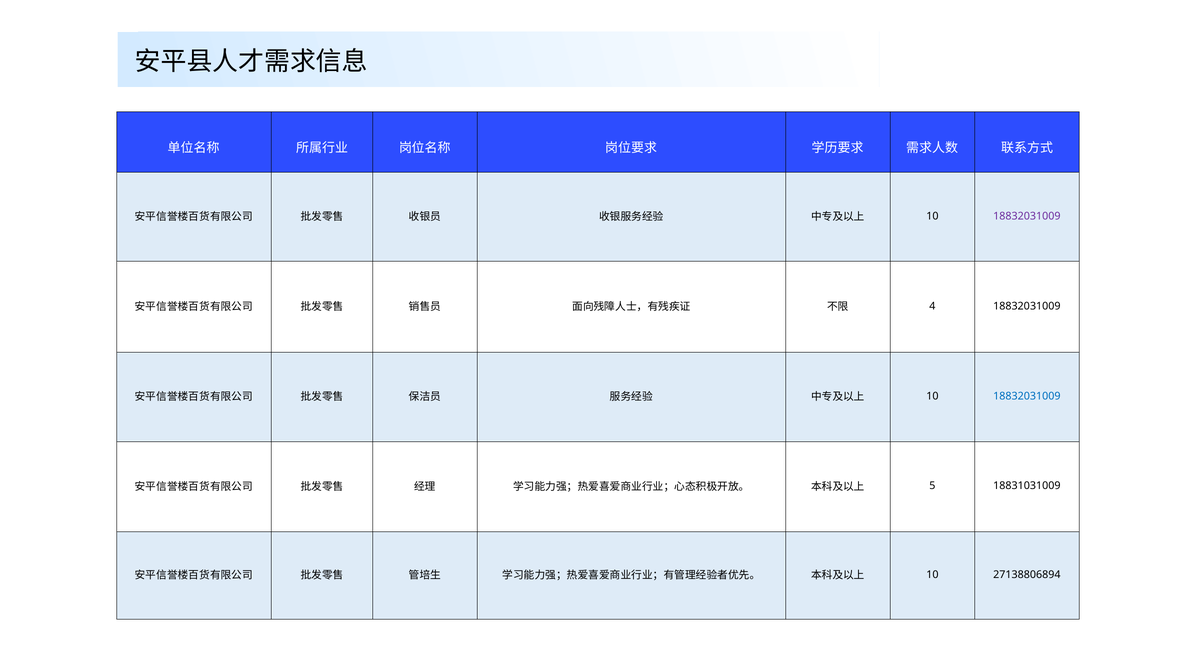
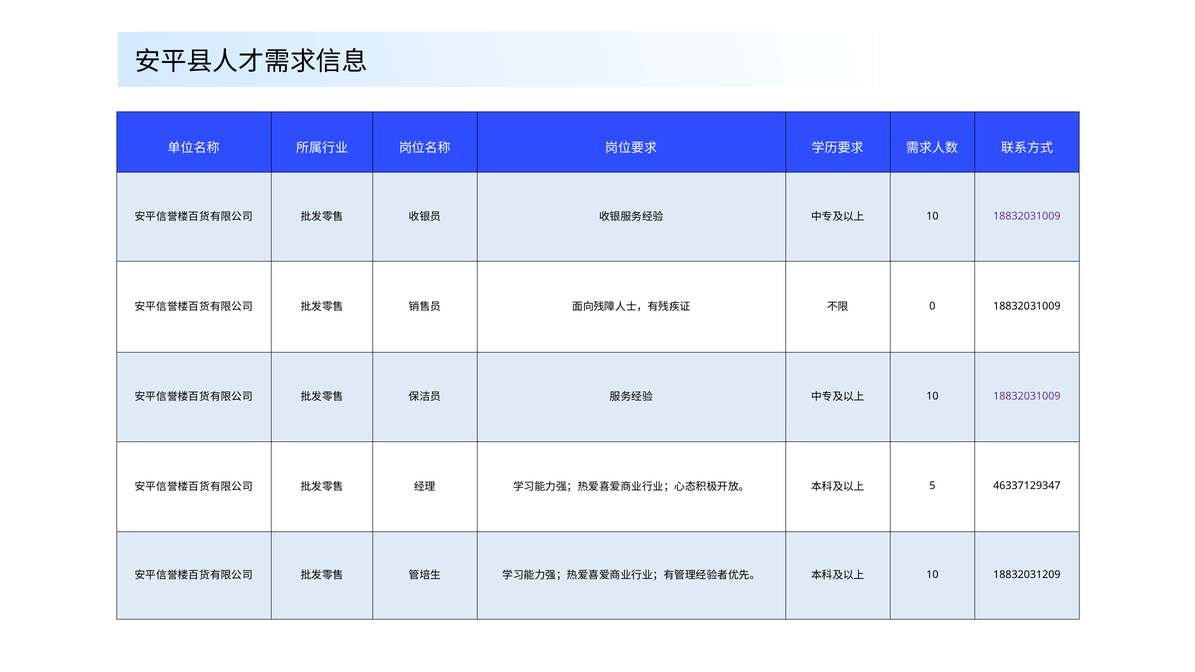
4: 4 -> 0 (932, 306)
18832031009 colour: blue -> purple (1027, 396)
18831031009: 18831031009 -> 46337129347 (1027, 486)
27138806894: 27138806894 -> 18832031209 (1027, 575)
